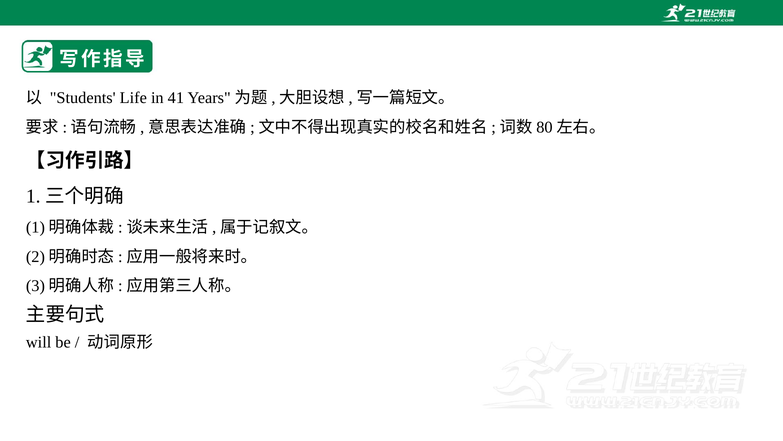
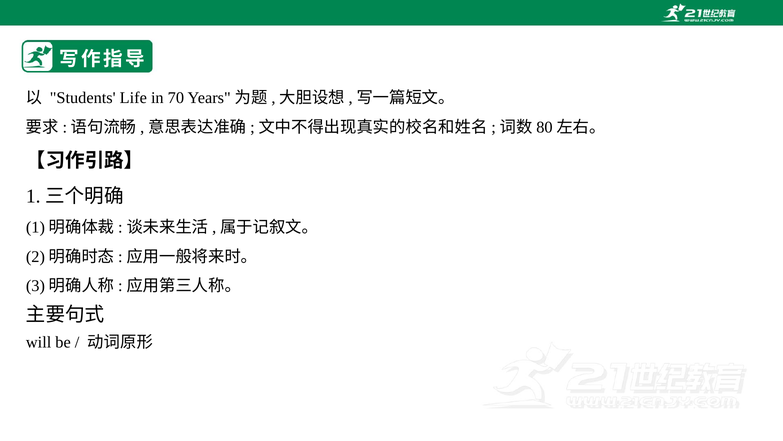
41: 41 -> 70 (176, 98)
